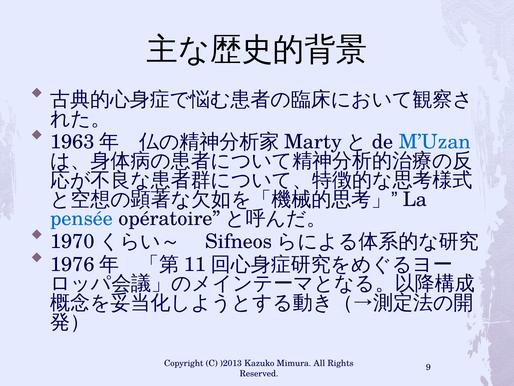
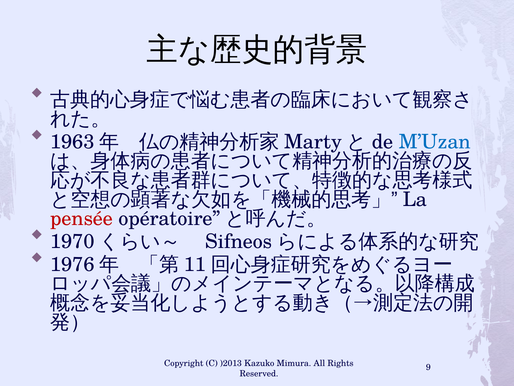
pensée colour: blue -> red (82, 218)
